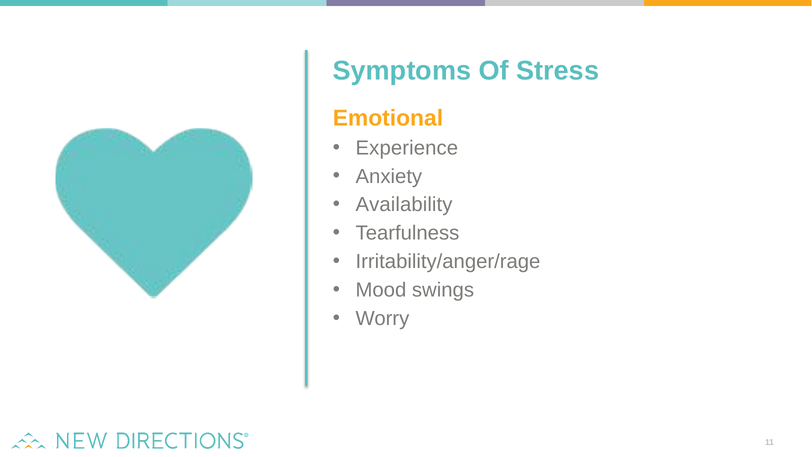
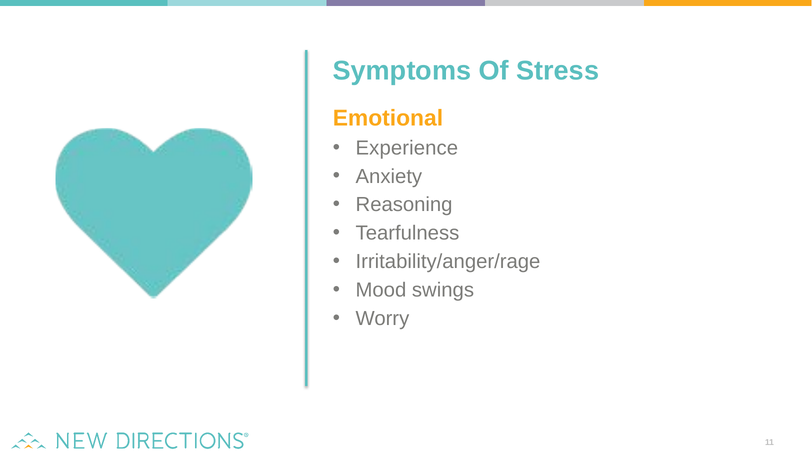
Availability: Availability -> Reasoning (404, 205)
